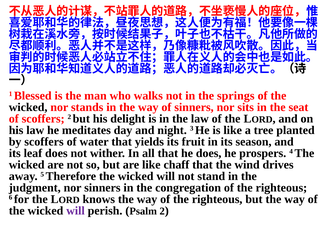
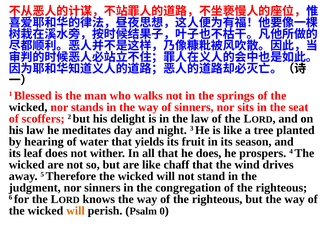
by scoffers: scoffers -> hearing (44, 142)
will colour: purple -> orange (76, 211)
Psalm 2: 2 -> 0 (162, 212)
